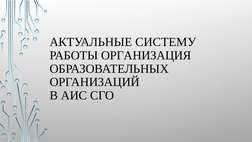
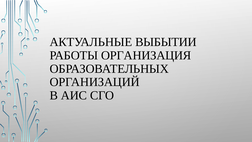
СИСТЕМУ: СИСТЕМУ -> ВЫБЫТИИ (166, 42)
